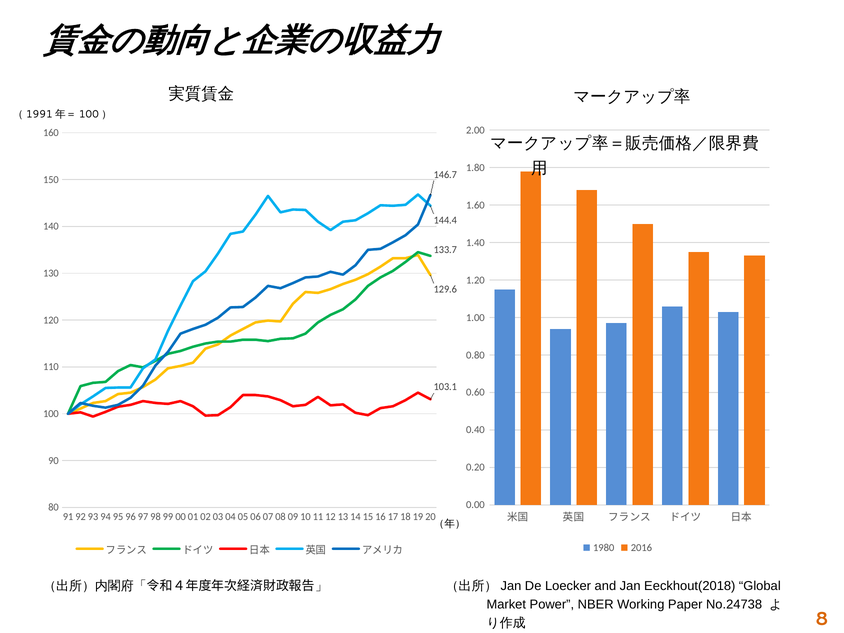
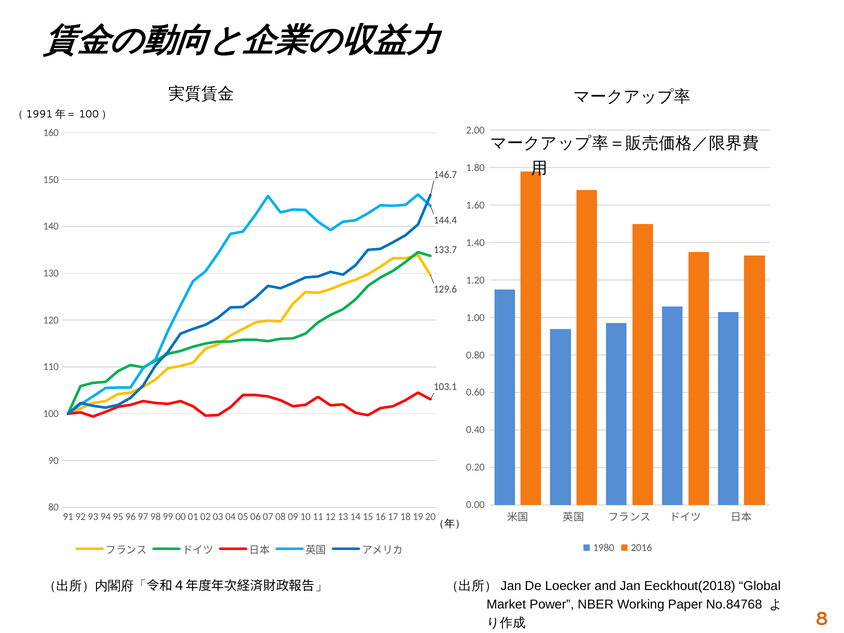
No.24738: No.24738 -> No.84768 (734, 605)
